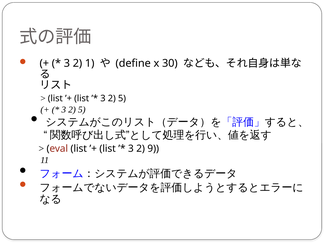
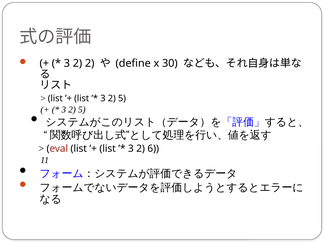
2 1: 1 -> 2 (90, 63)
9: 9 -> 6 (153, 149)
